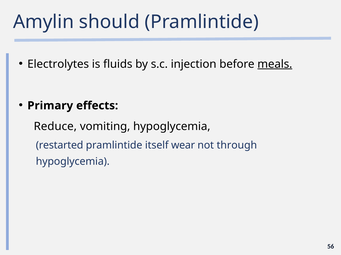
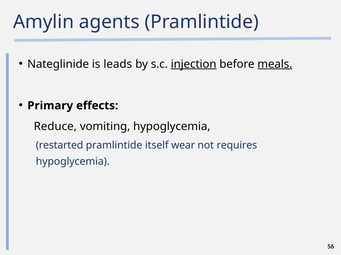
should: should -> agents (109, 22)
Electrolytes: Electrolytes -> Nateglinide (58, 64)
fluids: fluids -> leads (118, 64)
injection underline: none -> present (194, 64)
through: through -> requires (237, 146)
